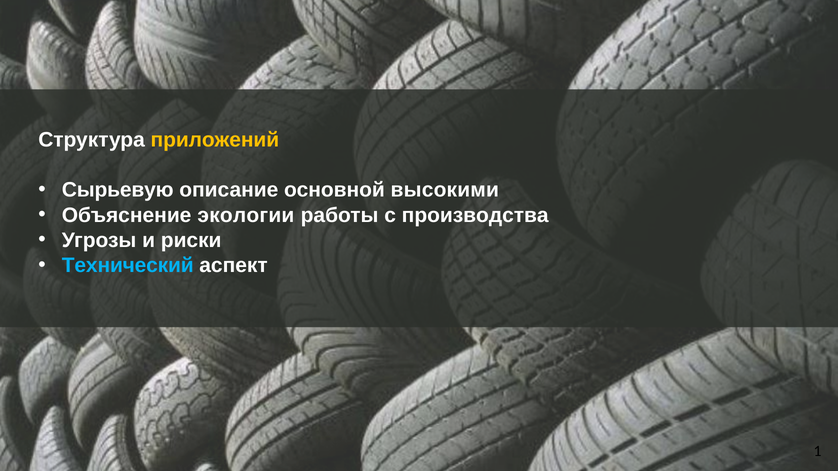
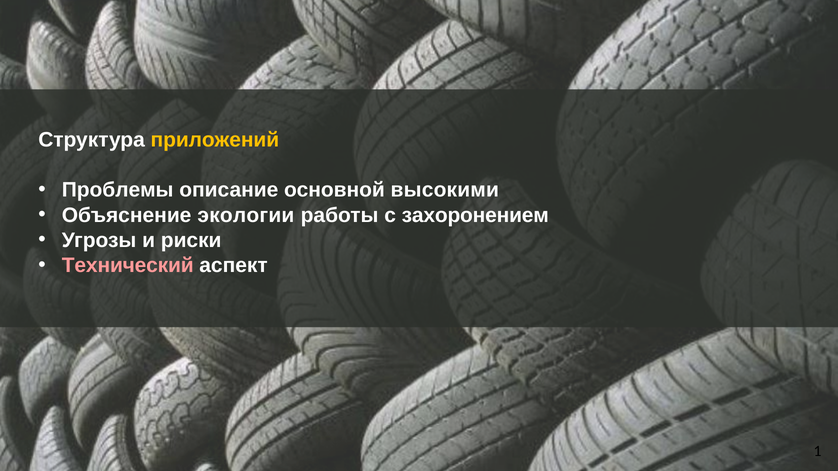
Сырьевую: Сырьевую -> Проблемы (118, 190)
производства: производства -> захоронением (475, 215)
Технический colour: light blue -> pink (128, 266)
